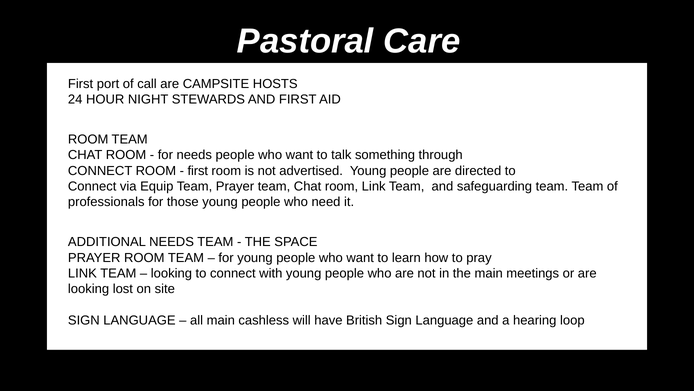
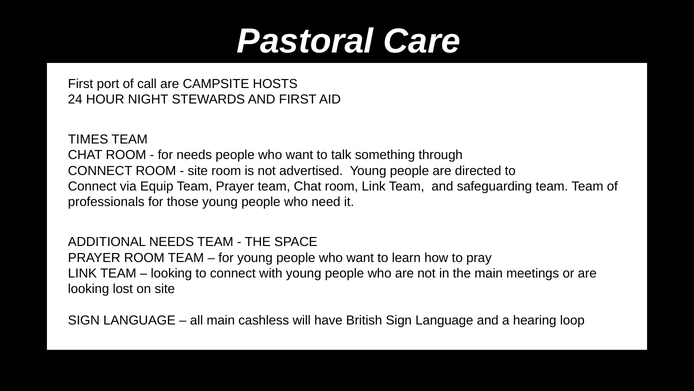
ROOM: ROOM -> TIMES (88, 139)
first: first -> site (198, 171)
